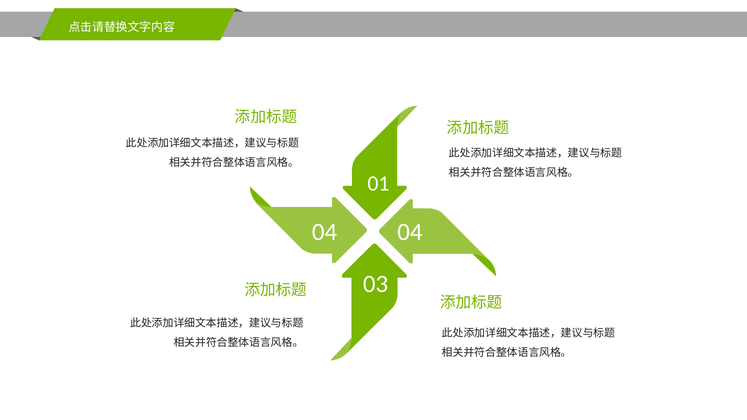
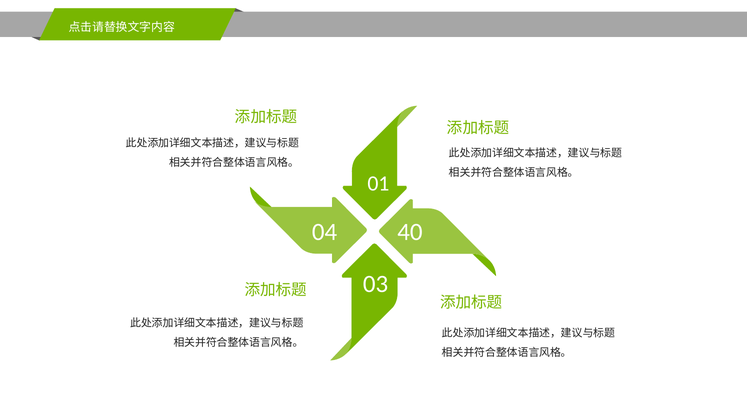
04 04: 04 -> 40 (410, 232)
